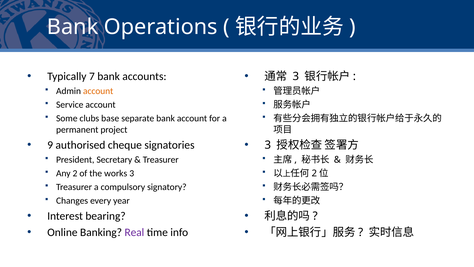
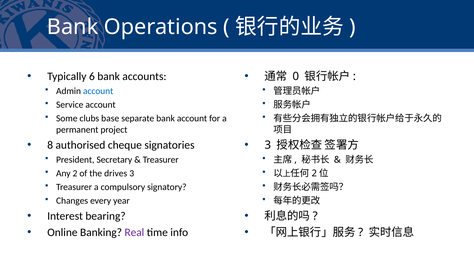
7: 7 -> 6 (92, 76)
3: 3 -> 0 (296, 76)
account colour: orange -> blue (98, 91)
9: 9 -> 8 (50, 145)
works: works -> drives (116, 173)
